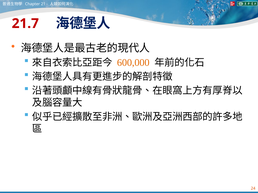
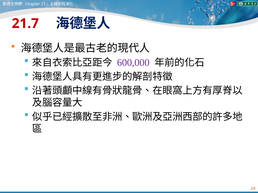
600,000 colour: orange -> purple (133, 63)
